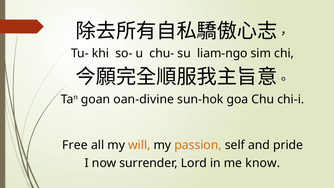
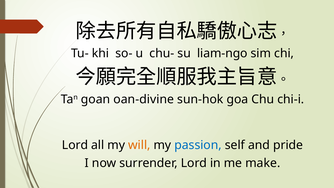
Free: Free -> Lord (75, 145)
passion colour: orange -> blue (198, 145)
know: know -> make (263, 163)
